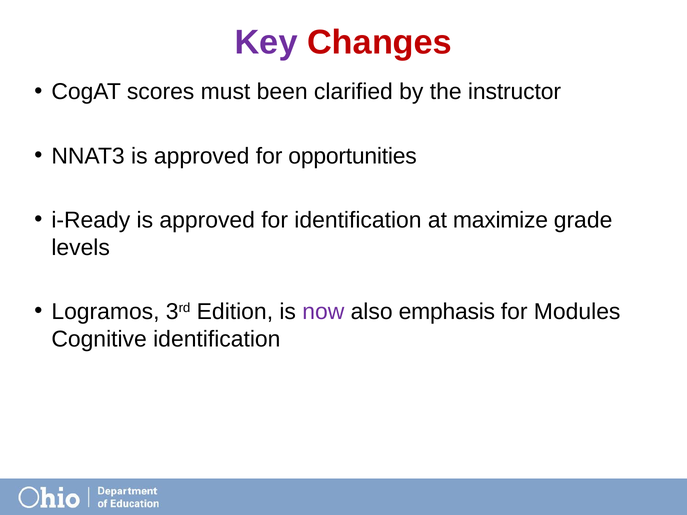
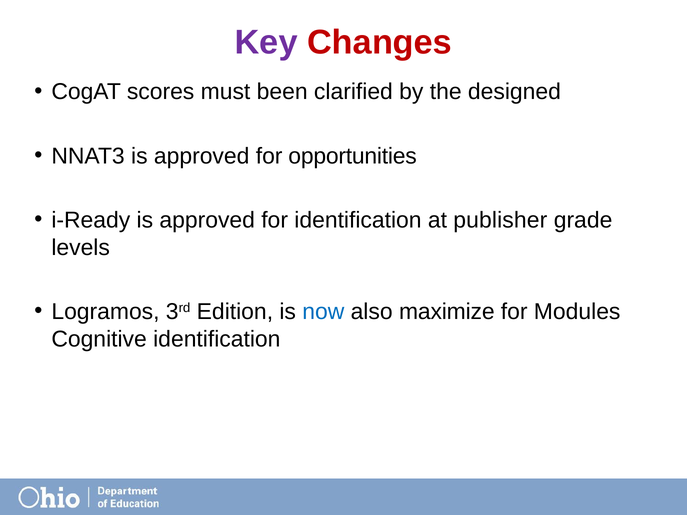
instructor: instructor -> designed (514, 92)
maximize: maximize -> publisher (500, 220)
now colour: purple -> blue (323, 312)
emphasis: emphasis -> maximize (447, 312)
